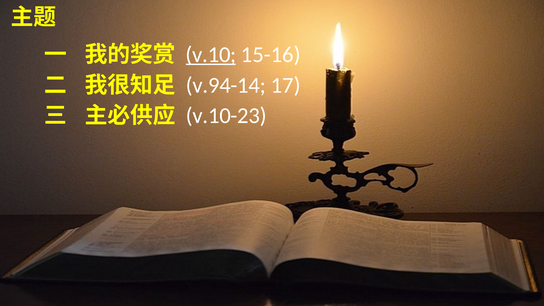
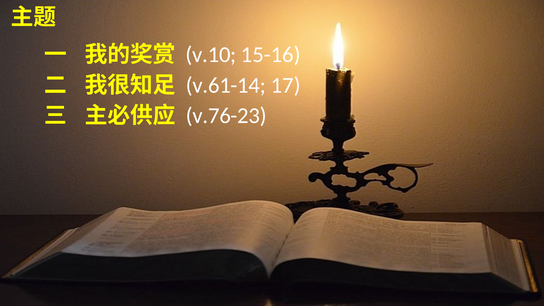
v.10 underline: present -> none (211, 55)
v.94-14: v.94-14 -> v.61-14 (226, 85)
v.10-23: v.10-23 -> v.76-23 (226, 116)
